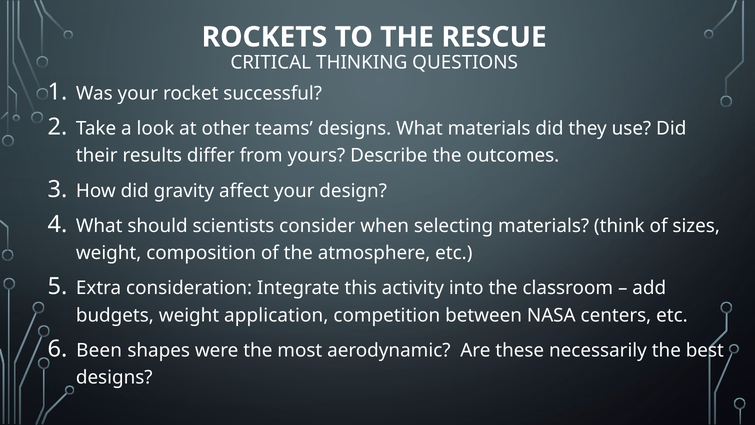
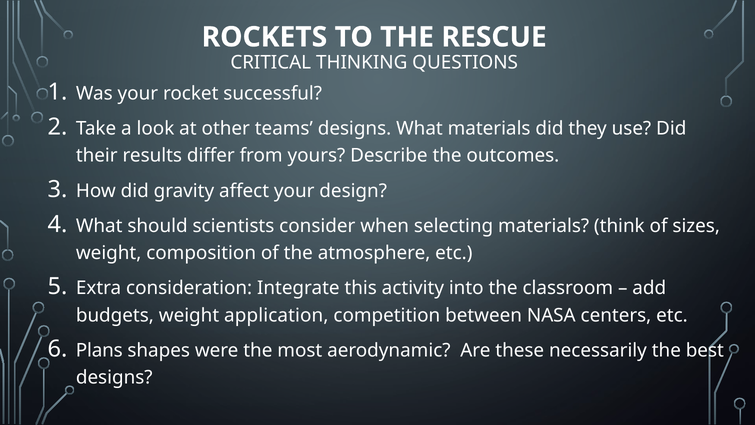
Been: Been -> Plans (99, 350)
